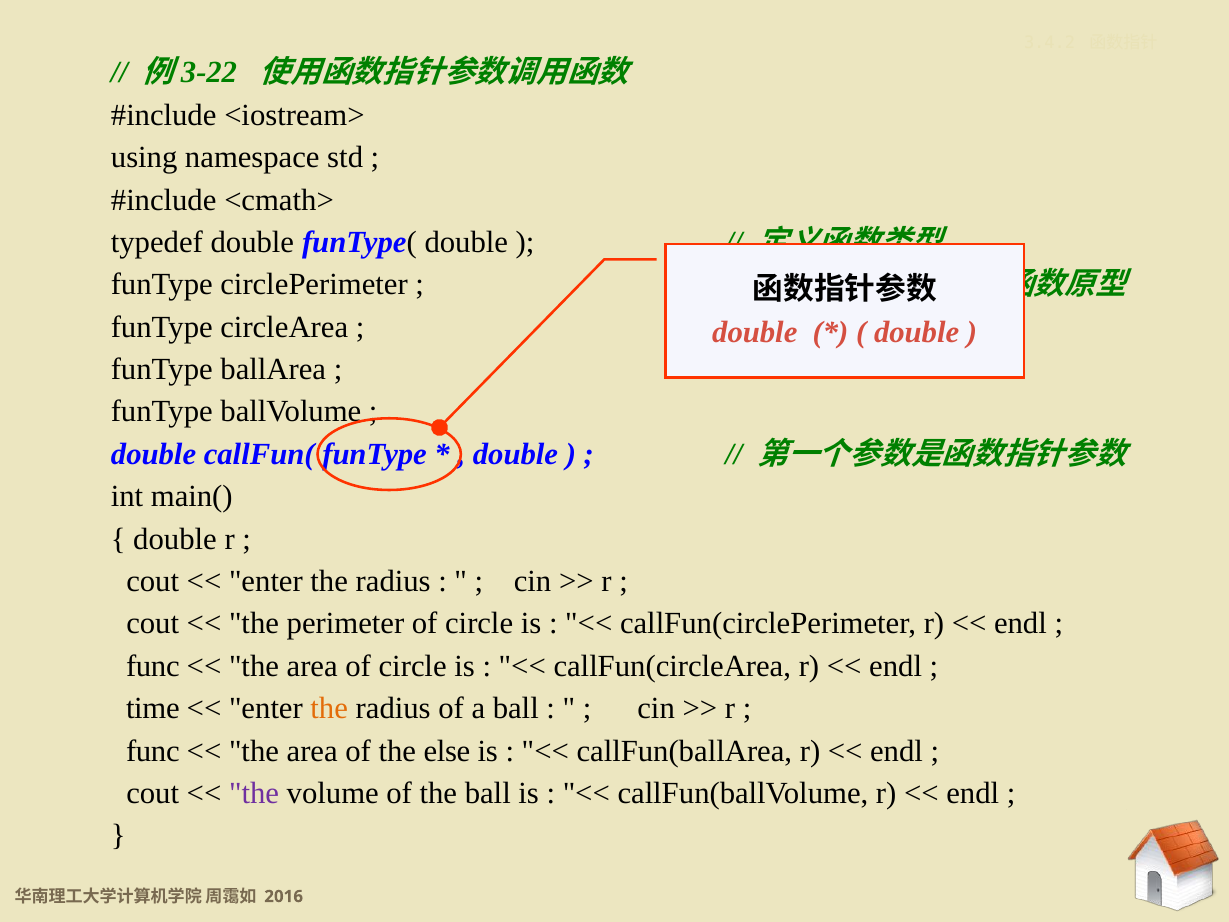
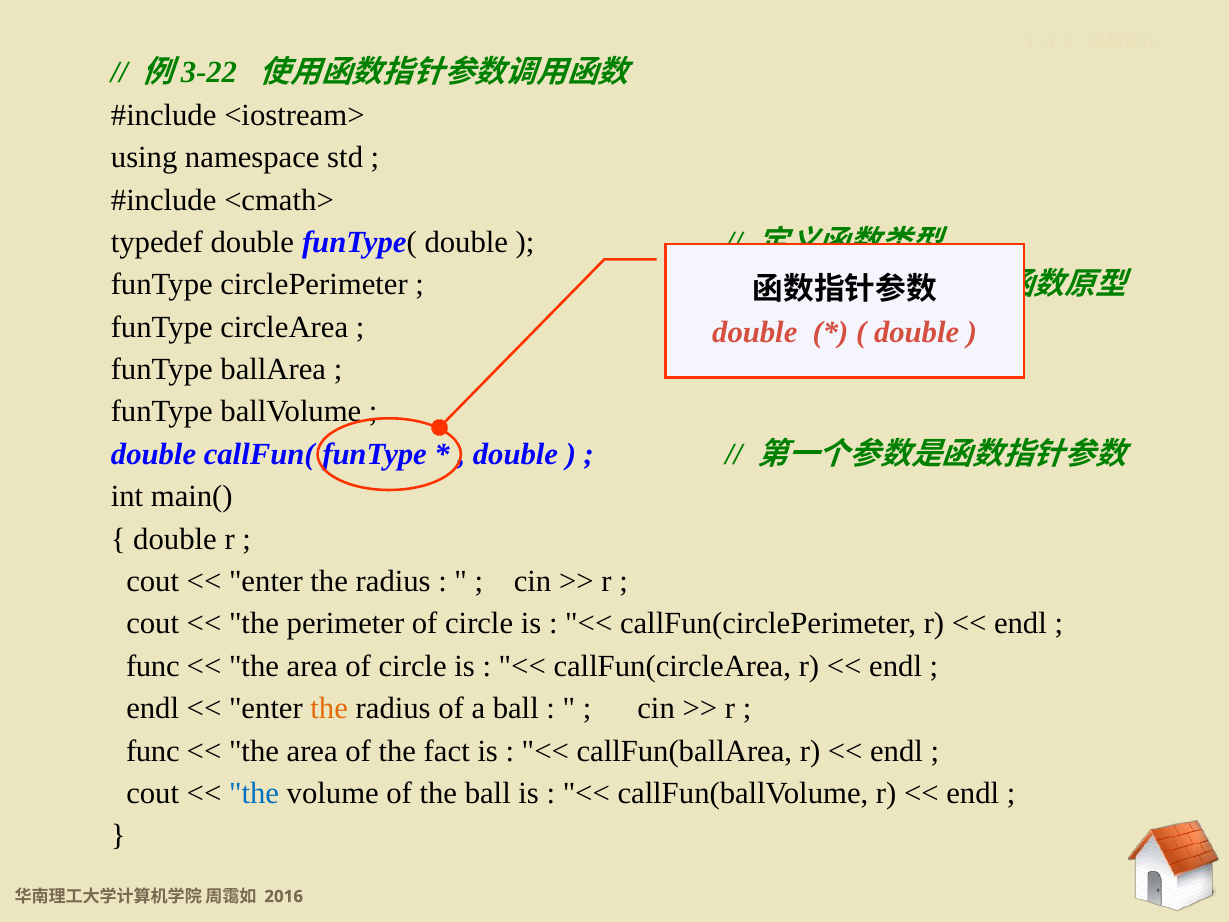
time: time -> endl (153, 708)
else: else -> fact (447, 751)
the colour: purple -> blue (254, 793)
